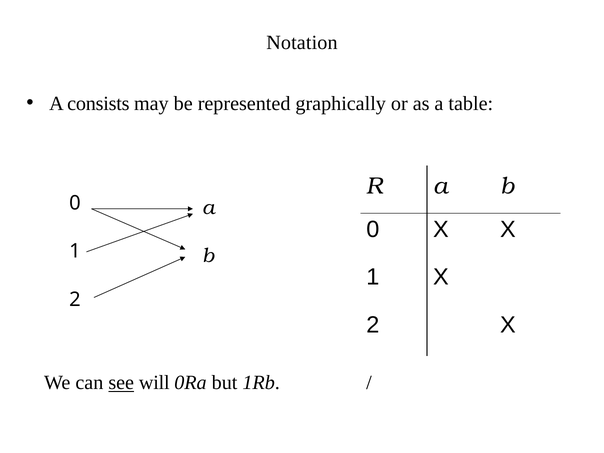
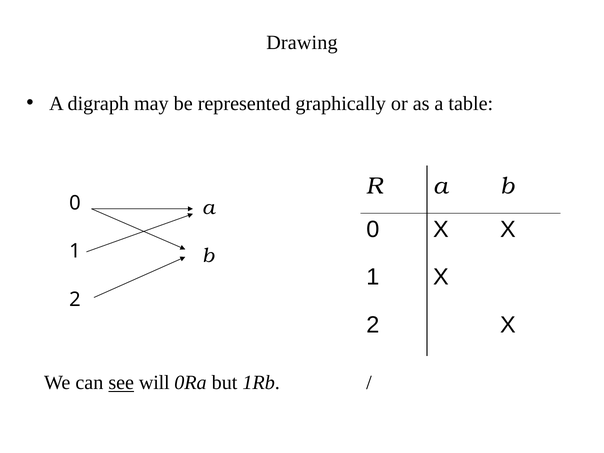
Notation: Notation -> Drawing (302, 43)
consists: consists -> digraph (98, 103)
